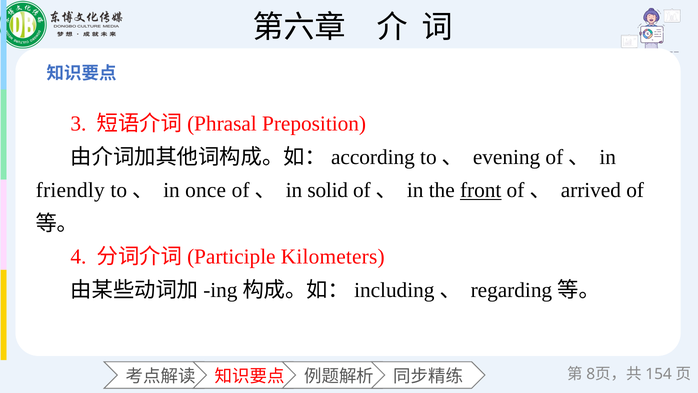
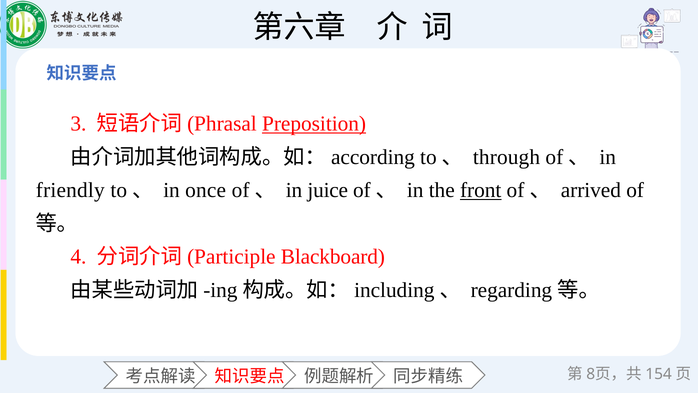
Preposition underline: none -> present (314, 124)
evening: evening -> through (506, 157)
solid: solid -> juice (328, 190)
Kilometers: Kilometers -> Blackboard (333, 257)
